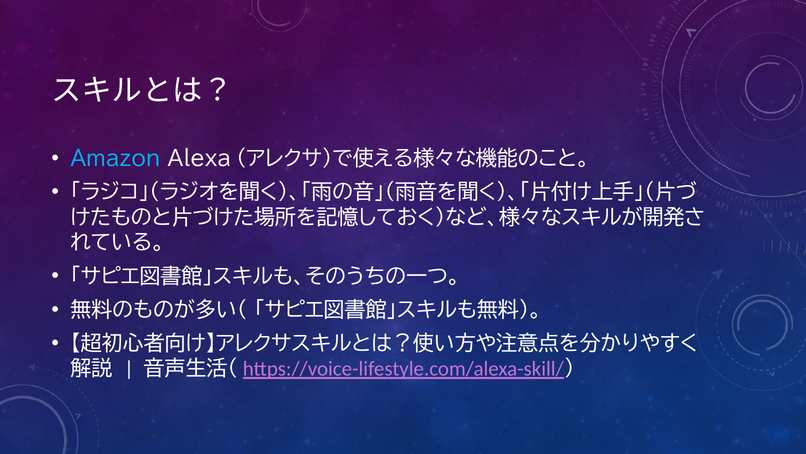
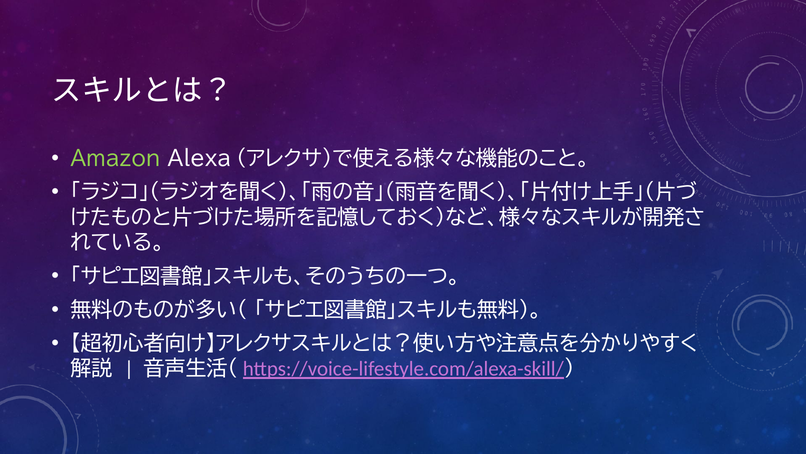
Amazon colour: light blue -> light green (115, 159)
